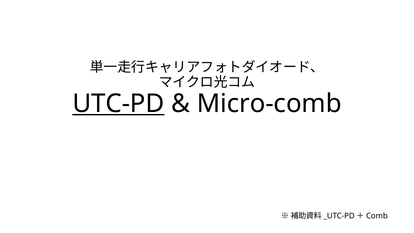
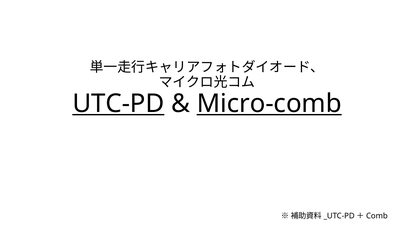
Micro-comb underline: none -> present (269, 103)
